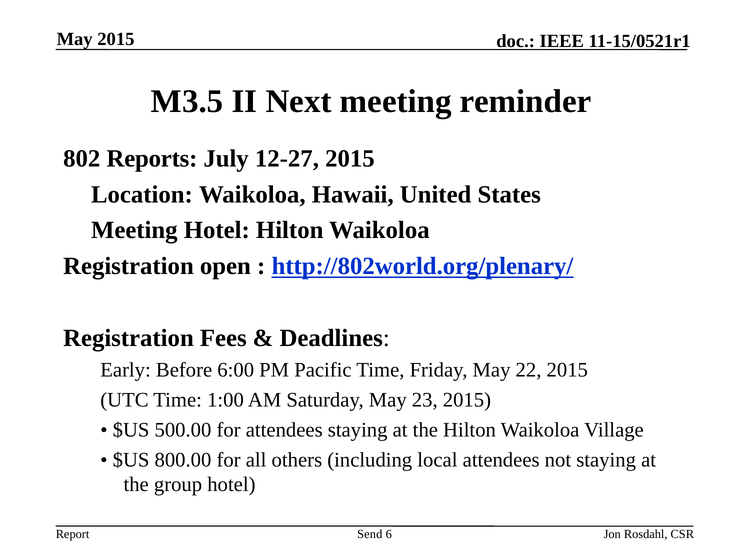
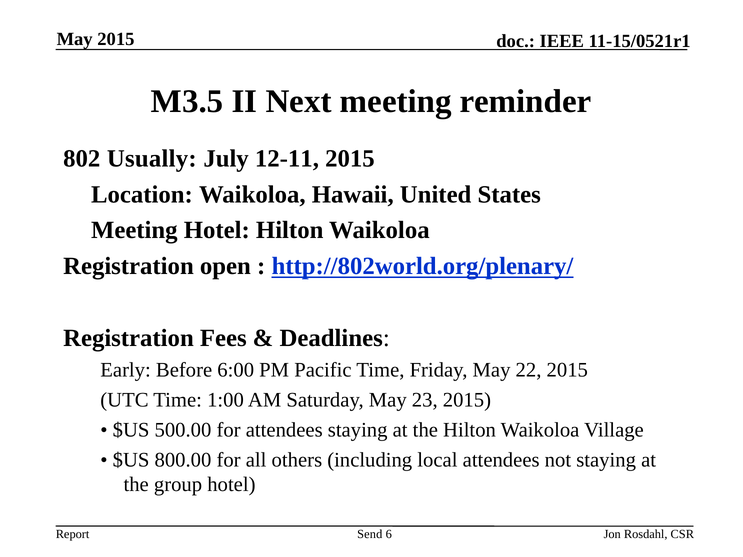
Reports: Reports -> Usually (152, 159)
12-27: 12-27 -> 12-11 (287, 159)
